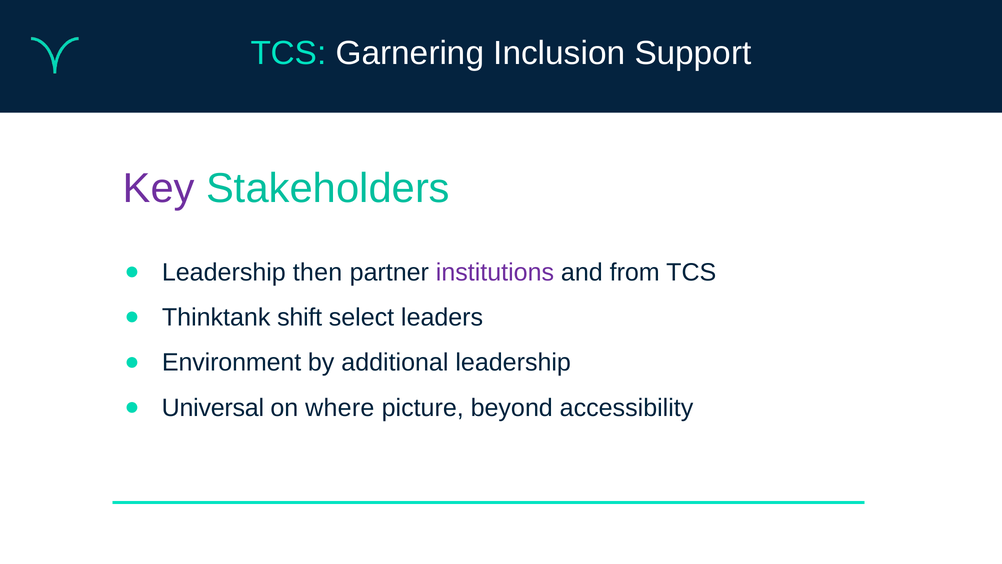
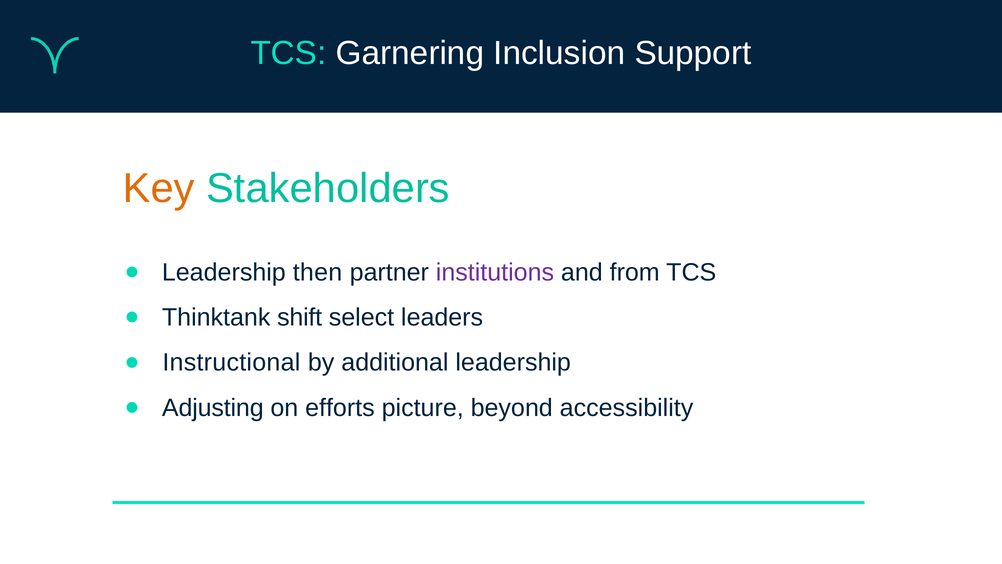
Key colour: purple -> orange (159, 189)
Environment: Environment -> Instructional (231, 362)
Universal: Universal -> Adjusting (213, 407)
where: where -> efforts (340, 407)
